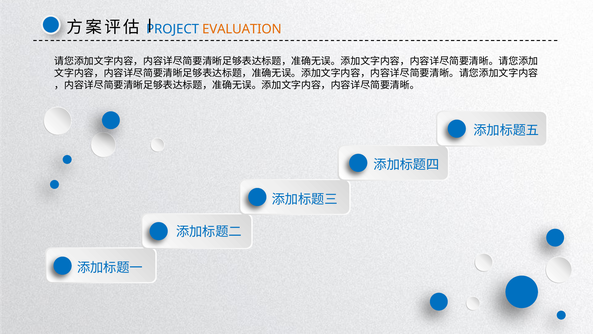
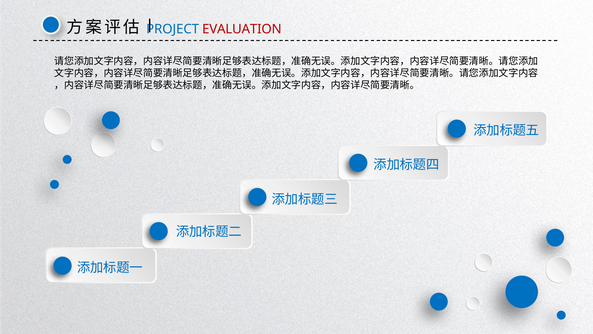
EVALUATION colour: orange -> red (242, 29)
